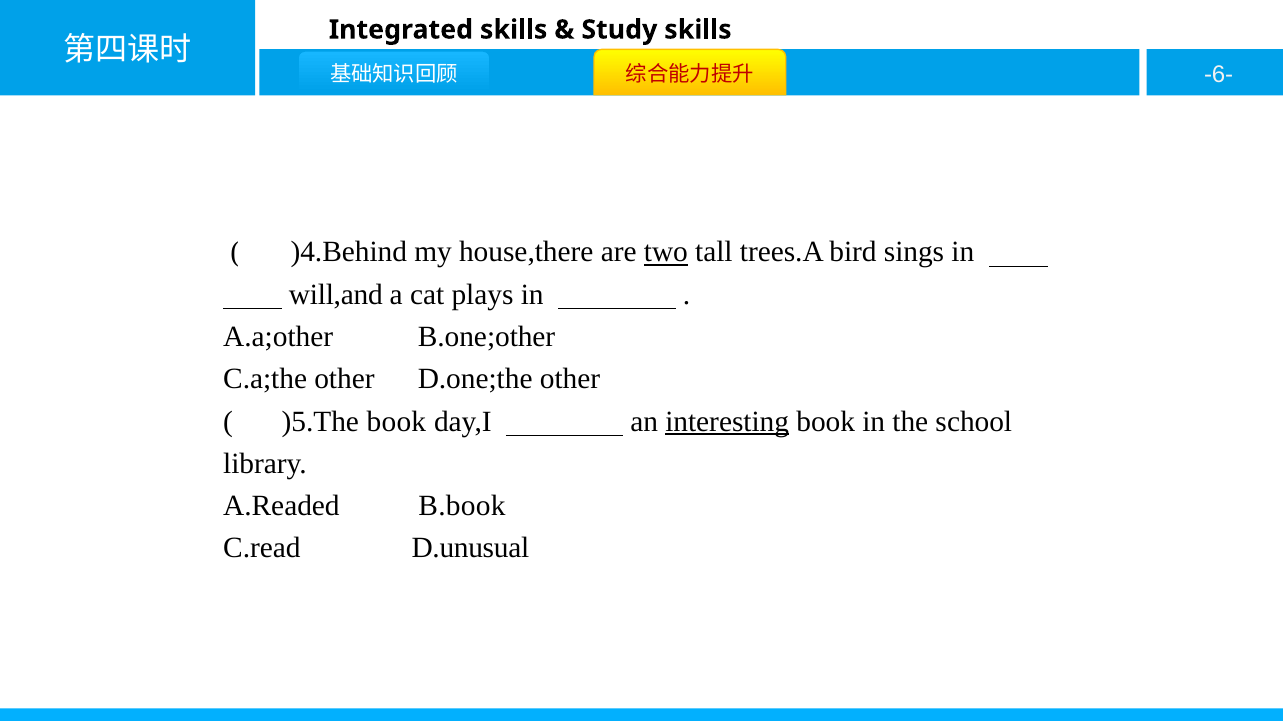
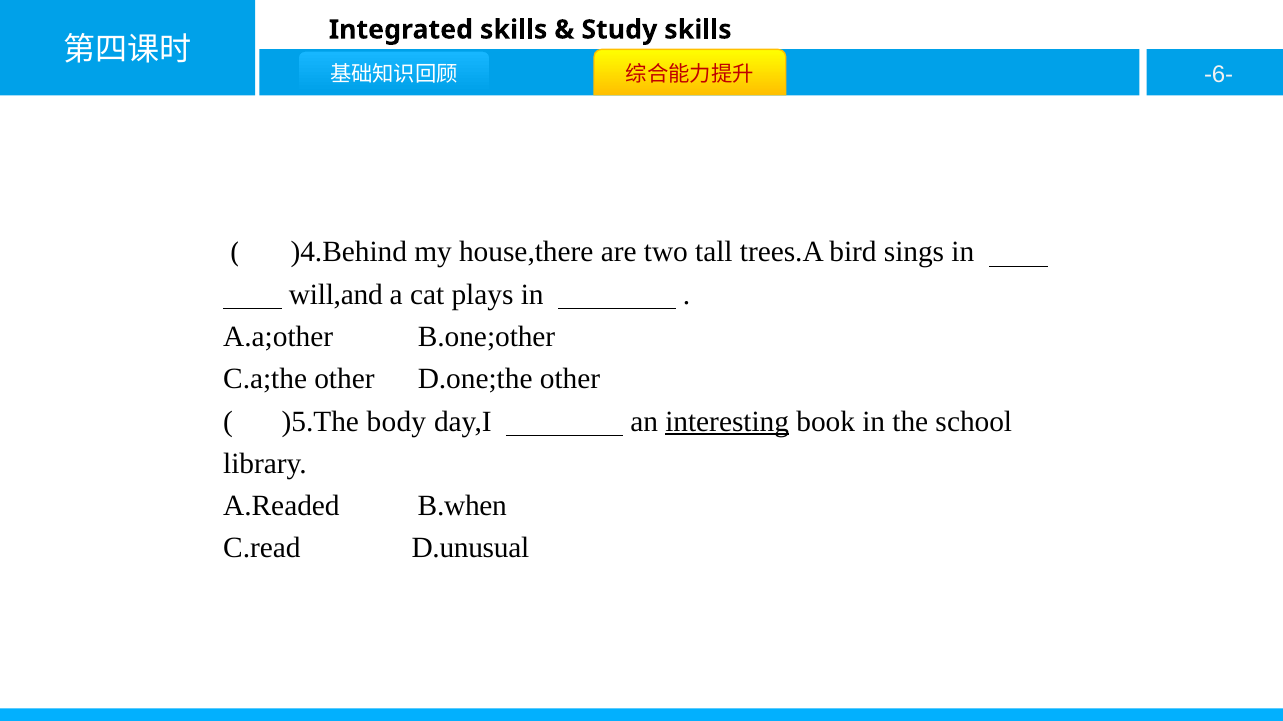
two underline: present -> none (666, 253)
)5.The book: book -> body (396, 422)
B.book: B.book -> B.when (462, 506)
